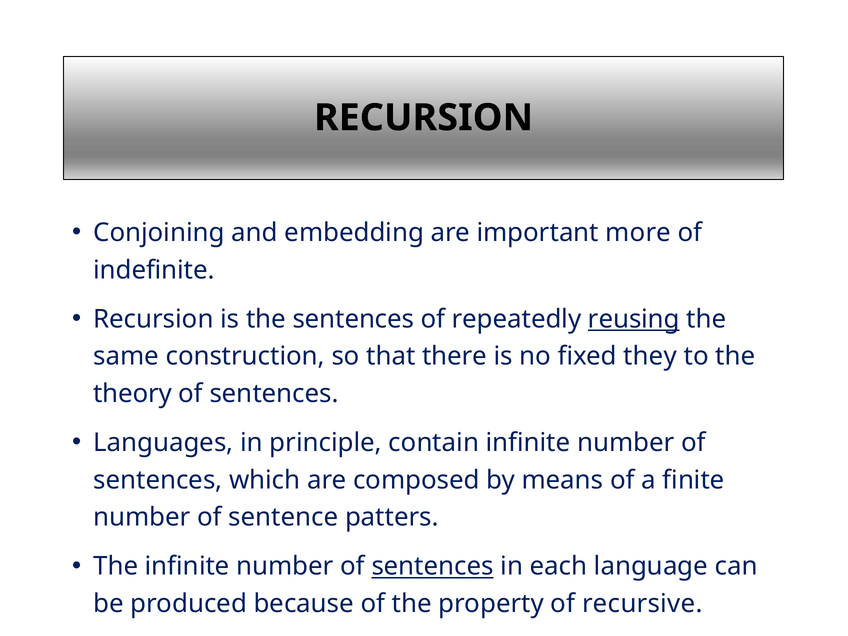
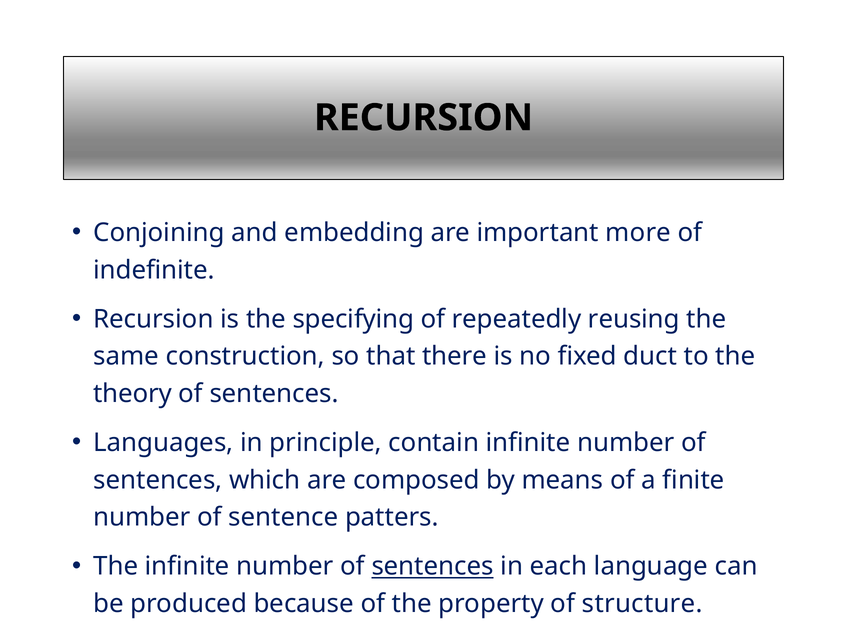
the sentences: sentences -> specifying (353, 319)
reusing underline: present -> none (634, 319)
they: they -> duct (650, 356)
recursive: recursive -> structure (642, 604)
